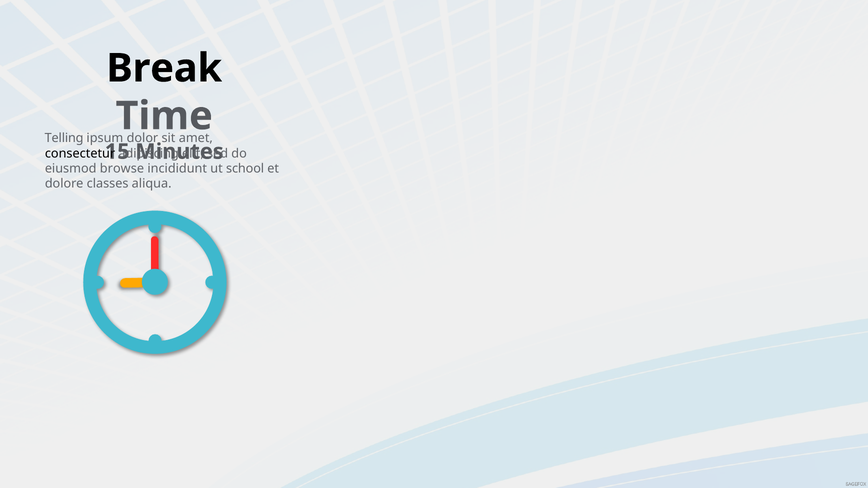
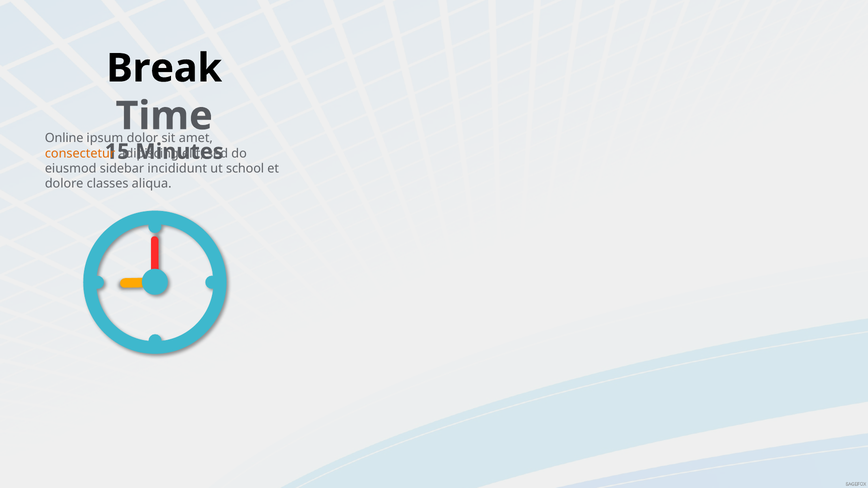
Telling: Telling -> Online (64, 138)
consectetur colour: black -> orange (80, 153)
browse: browse -> sidebar (122, 169)
